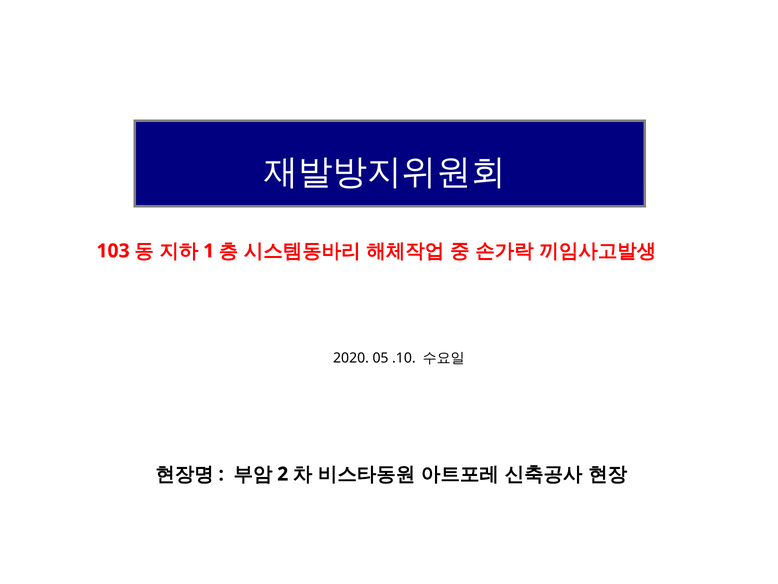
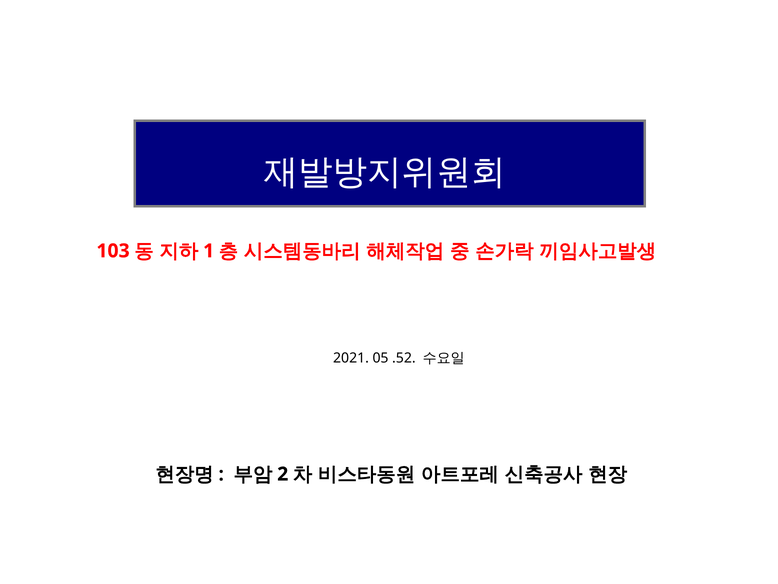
2020: 2020 -> 2021 (351, 358)
.10: .10 -> .52 (404, 358)
